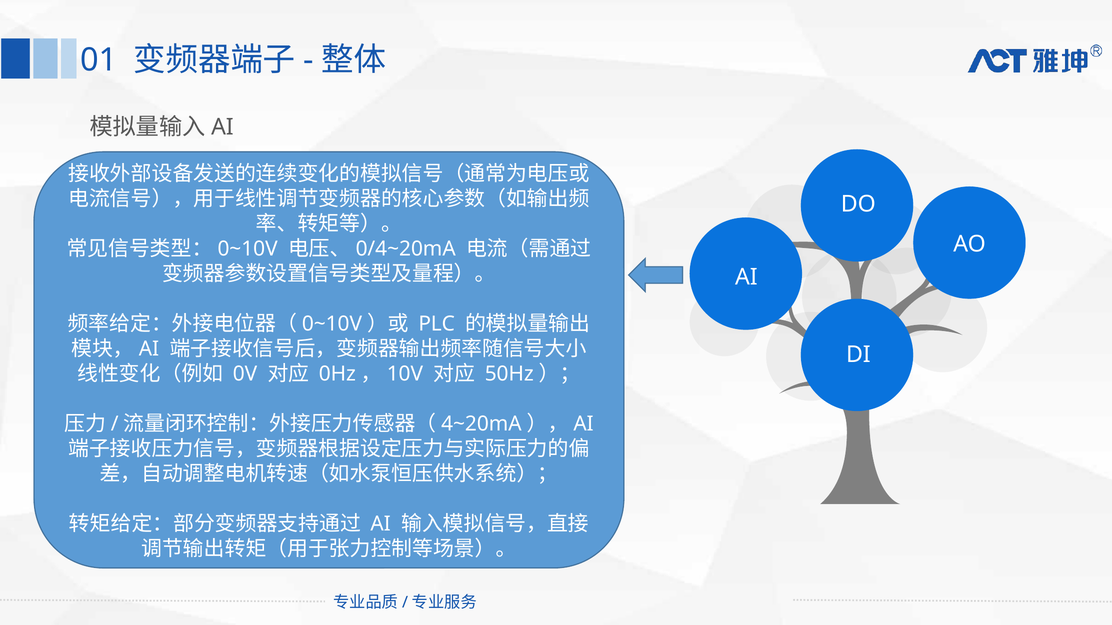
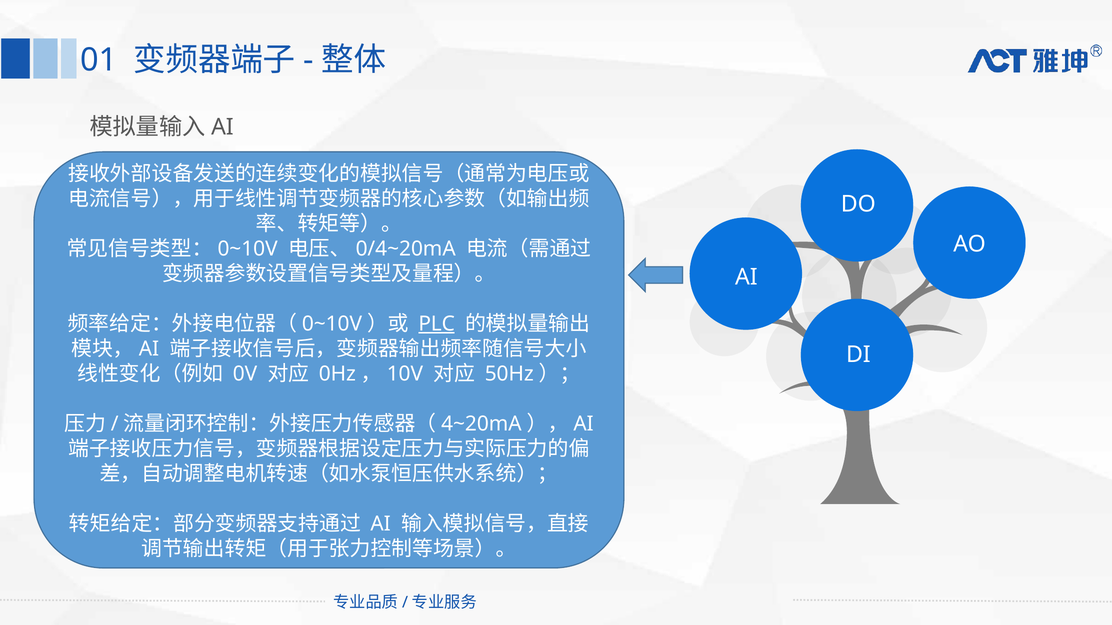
PLC underline: none -> present (437, 324)
